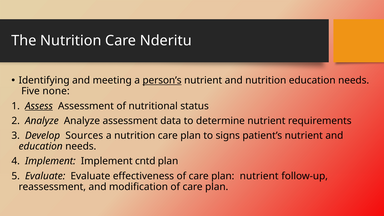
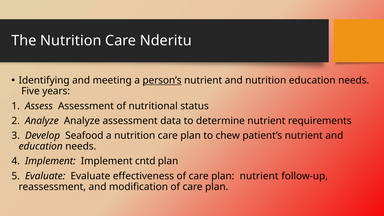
none: none -> years (56, 91)
Assess underline: present -> none (39, 106)
Sources: Sources -> Seafood (84, 136)
signs: signs -> chew (228, 136)
